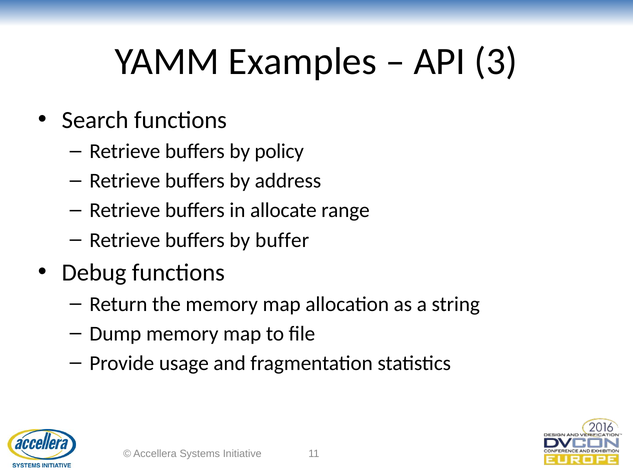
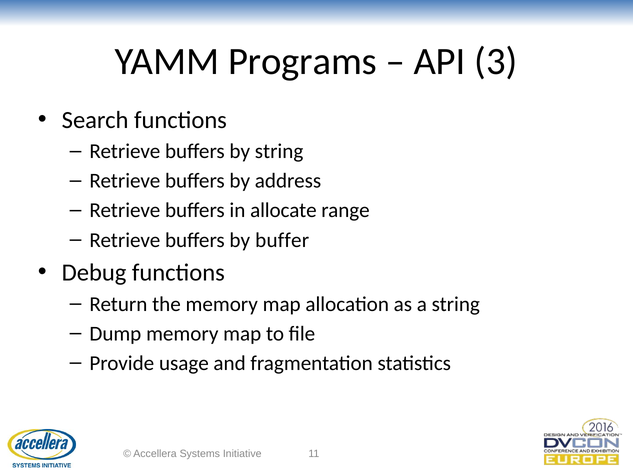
Examples: Examples -> Programs (303, 61)
by policy: policy -> string (279, 151)
